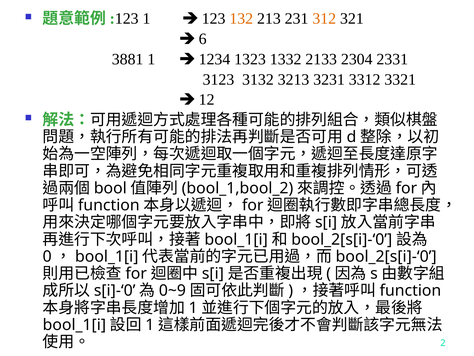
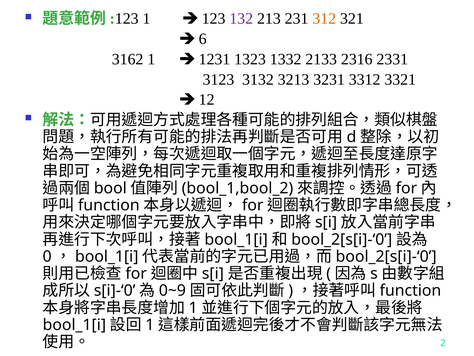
132 colour: orange -> purple (241, 19)
3881: 3881 -> 3162 (128, 59)
1234: 1234 -> 1231 (214, 59)
2304: 2304 -> 2316 (357, 59)
